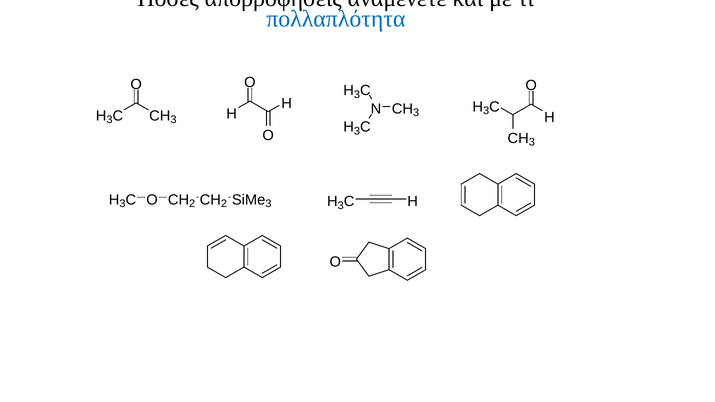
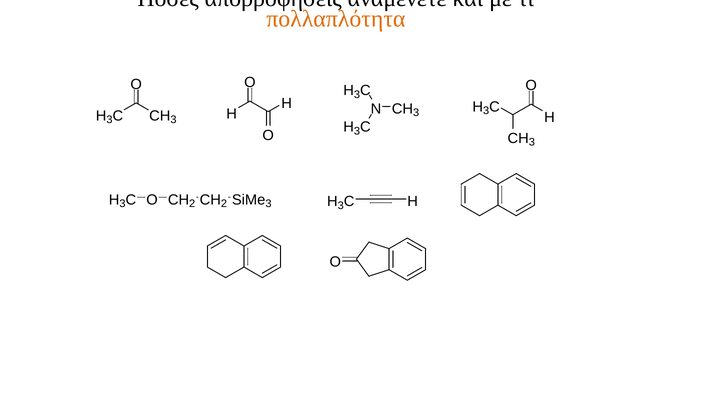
πολλαπλότητα colour: blue -> orange (336, 19)
